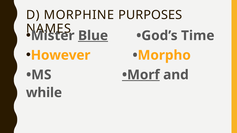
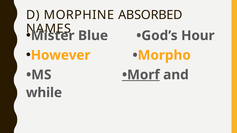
PURPOSES: PURPOSES -> ABSORBED (150, 15)
Blue underline: present -> none (93, 36)
Time: Time -> Hour (198, 36)
